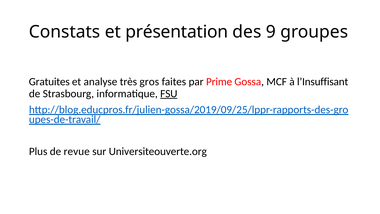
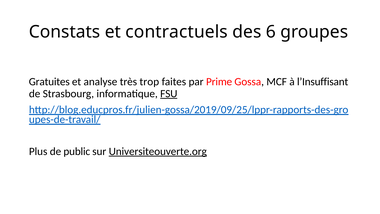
présentation: présentation -> contractuels (177, 32)
9: 9 -> 6 (271, 32)
gros: gros -> trop (149, 82)
revue: revue -> public (77, 151)
Universiteouverte.org underline: none -> present (158, 151)
